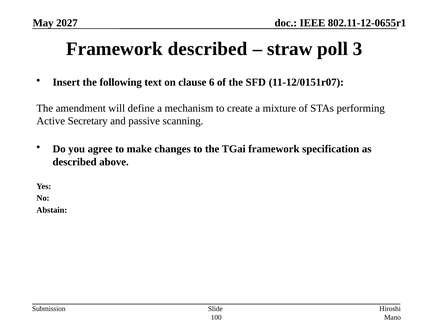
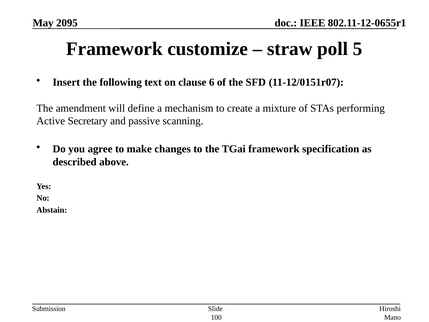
2027: 2027 -> 2095 (67, 23)
Framework described: described -> customize (208, 49)
3: 3 -> 5 (358, 49)
